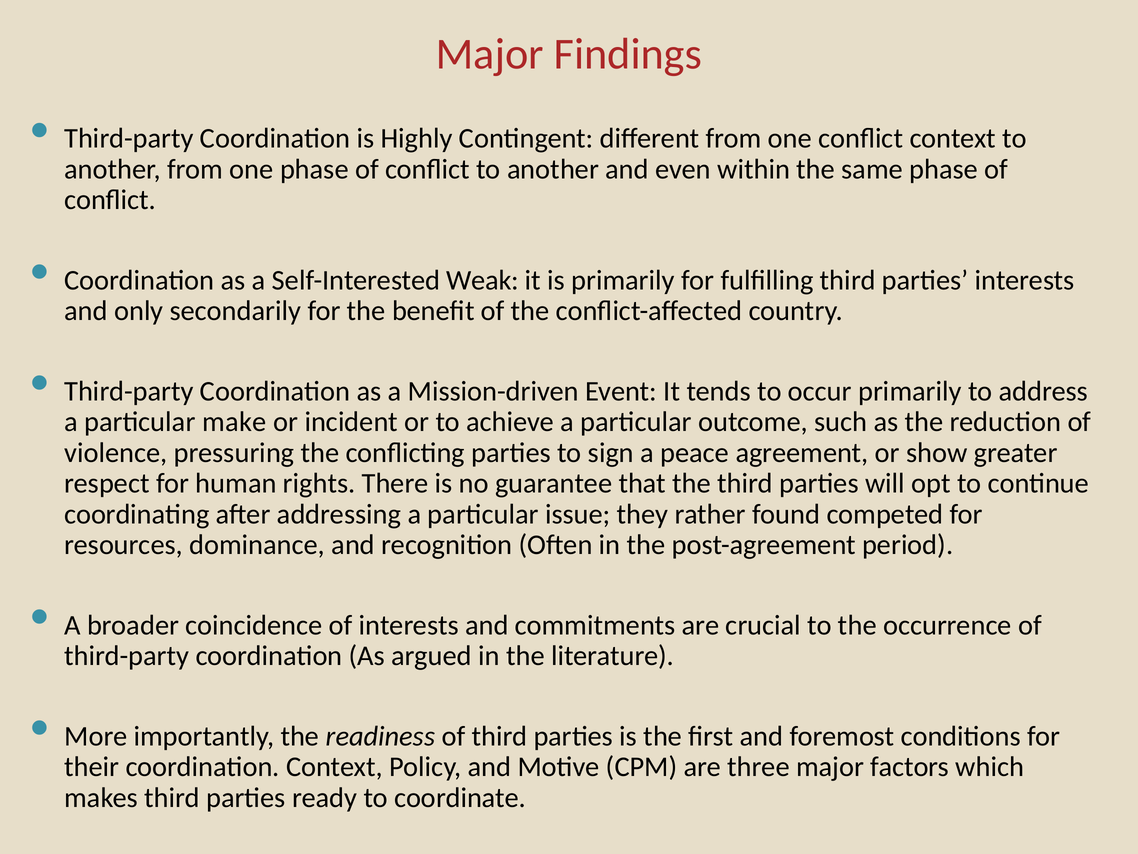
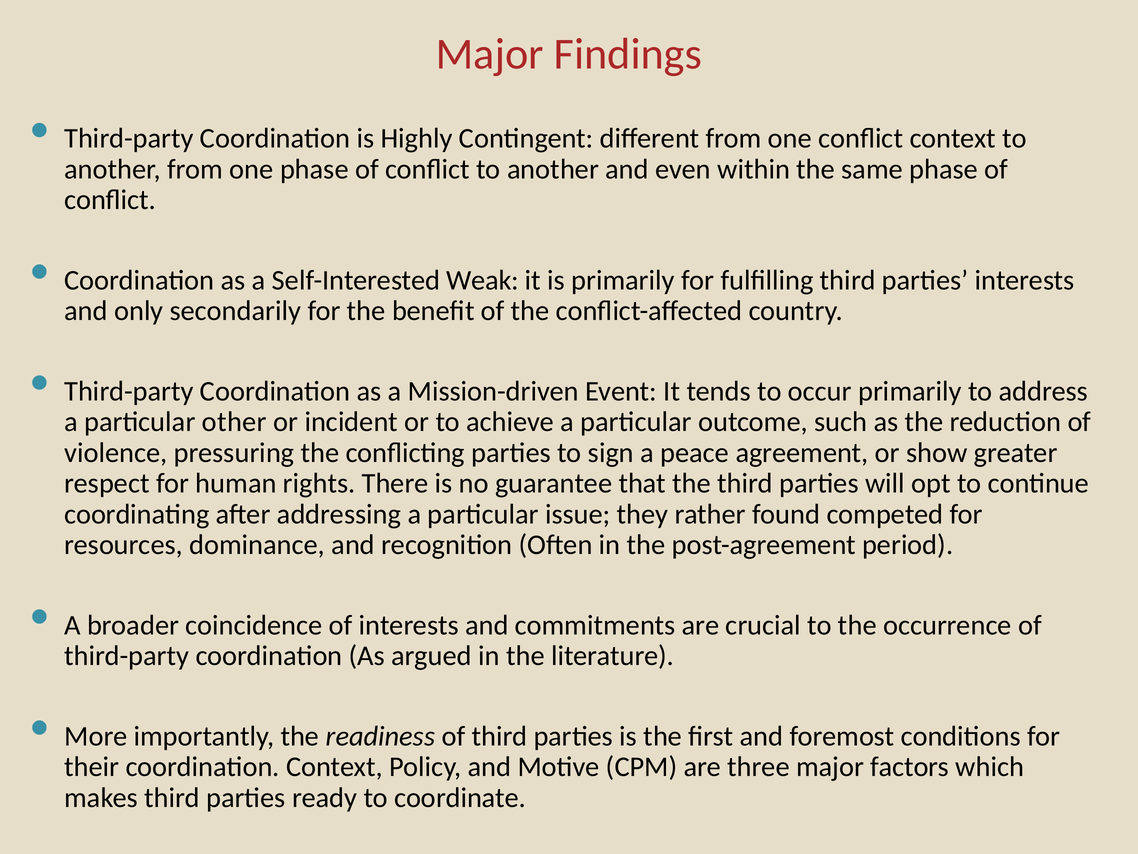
make: make -> other (234, 422)
